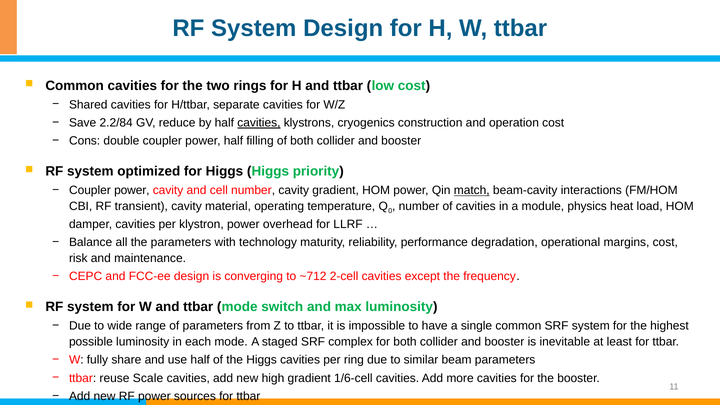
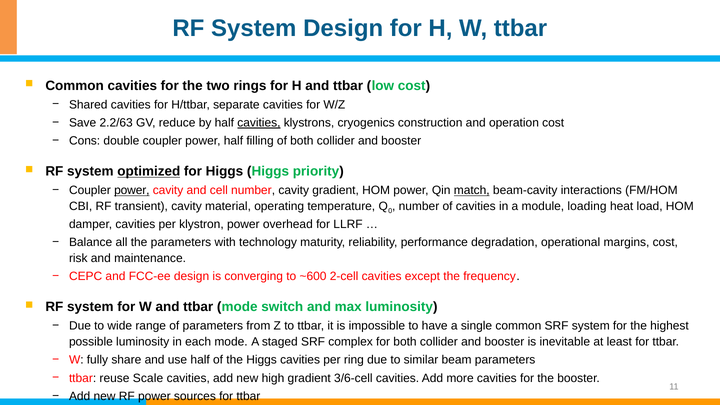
2.2/84: 2.2/84 -> 2.2/63 (116, 123)
optimized underline: none -> present (149, 172)
power underline: none -> present (132, 191)
physics: physics -> loading (587, 206)
~712: ~712 -> ~600 (313, 276)
1/6-cell: 1/6-cell -> 3/6-cell (353, 378)
